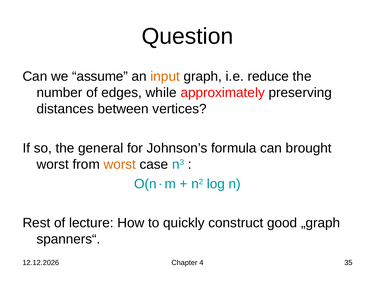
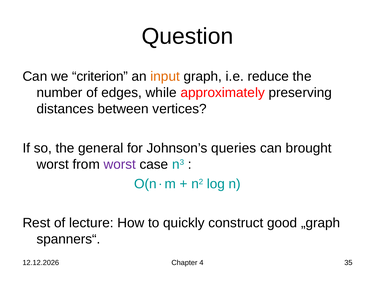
assume: assume -> criterion (100, 77)
formula: formula -> queries (234, 148)
worst colour: orange -> purple (120, 164)
